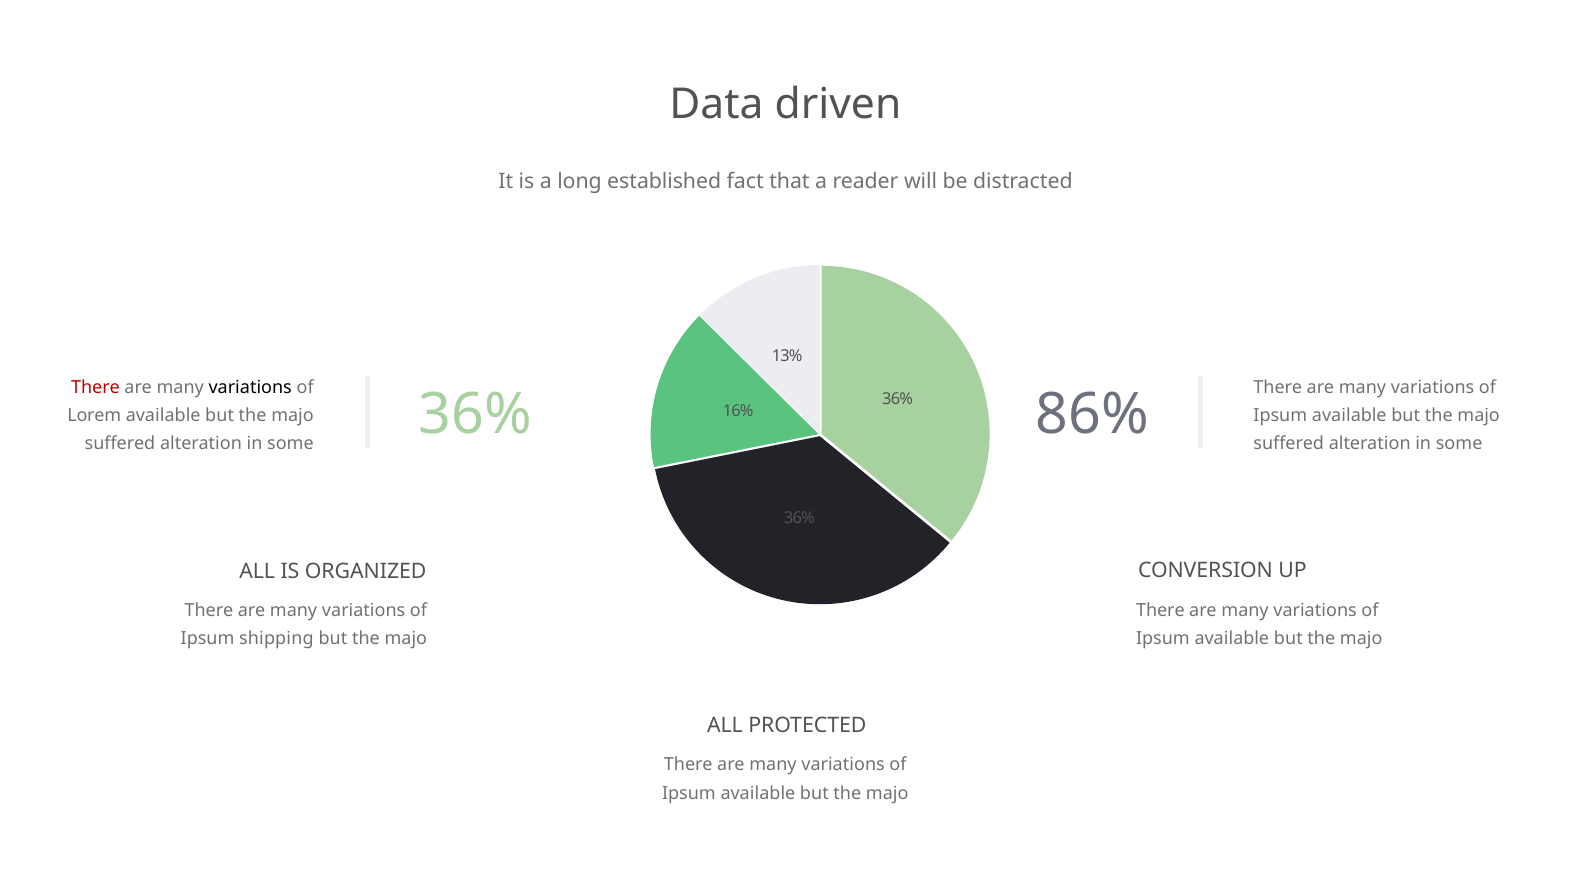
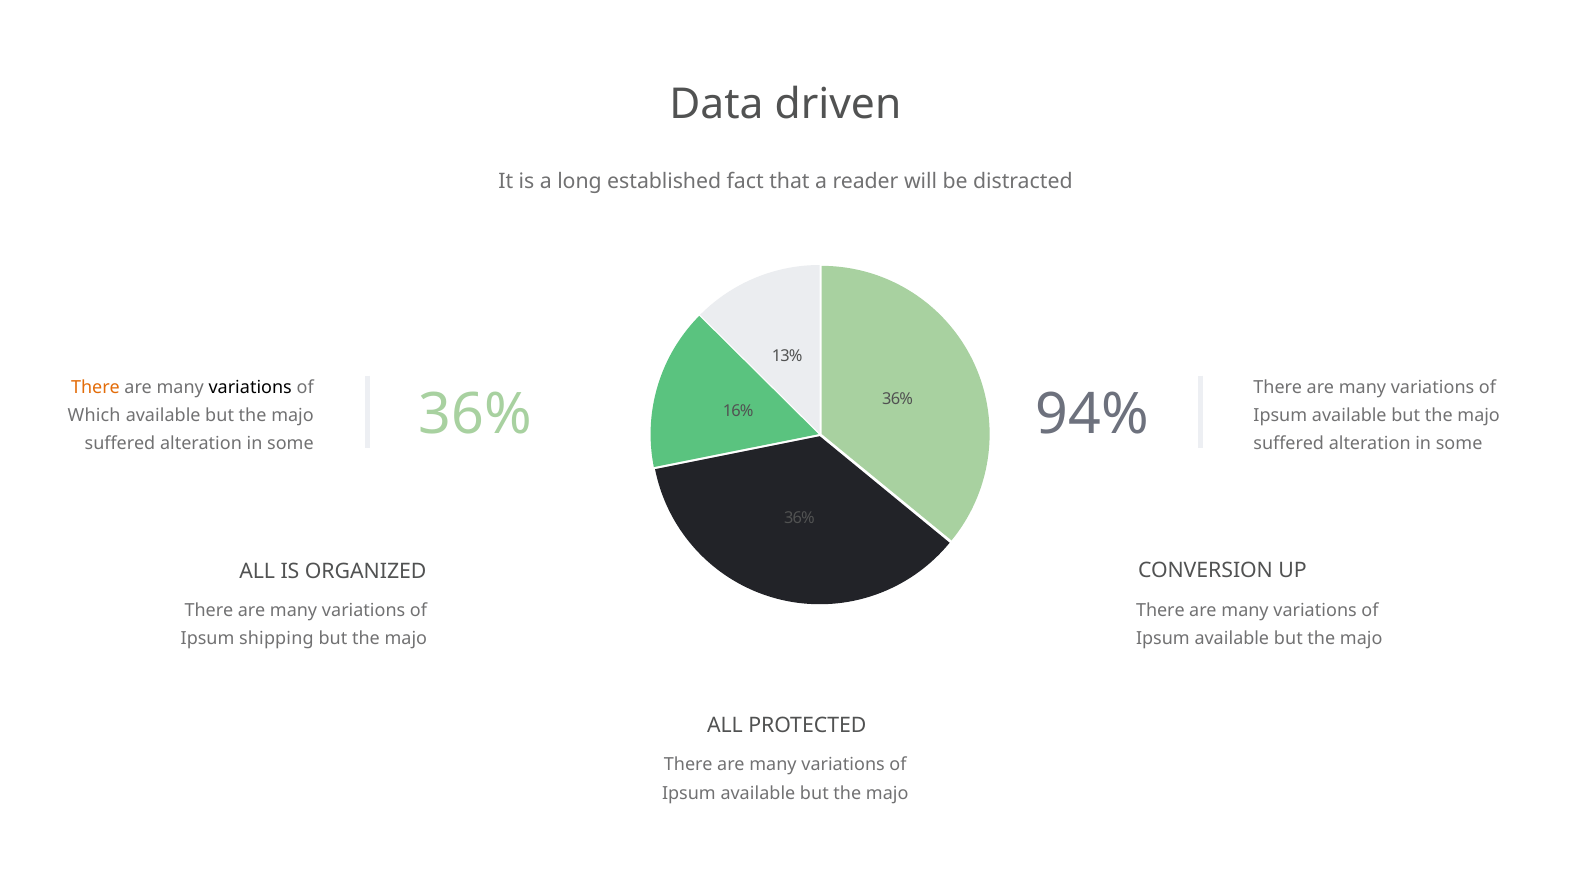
There colour: red -> orange (96, 387)
86%: 86% -> 94% (1092, 415)
Lorem: Lorem -> Which (94, 415)
